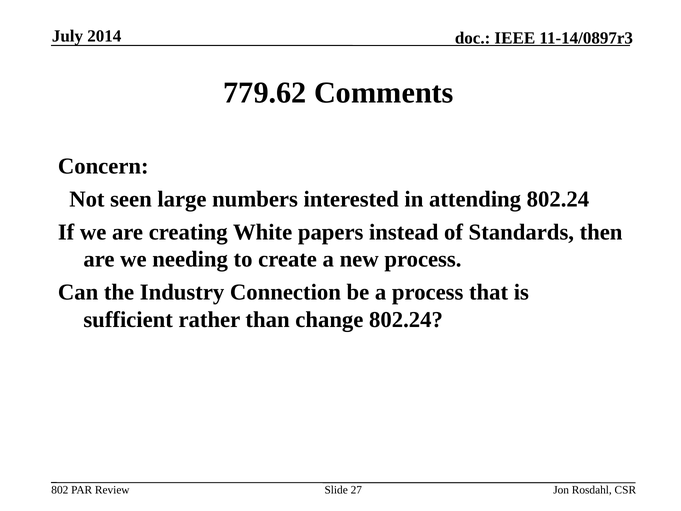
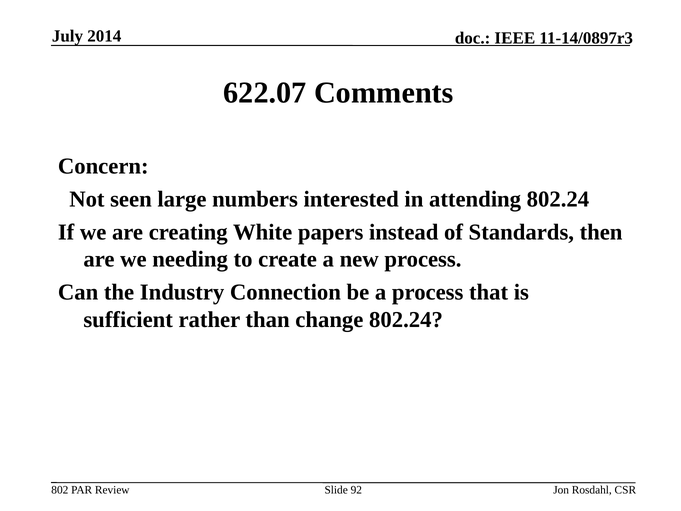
779.62: 779.62 -> 622.07 (265, 93)
27: 27 -> 92 (356, 490)
